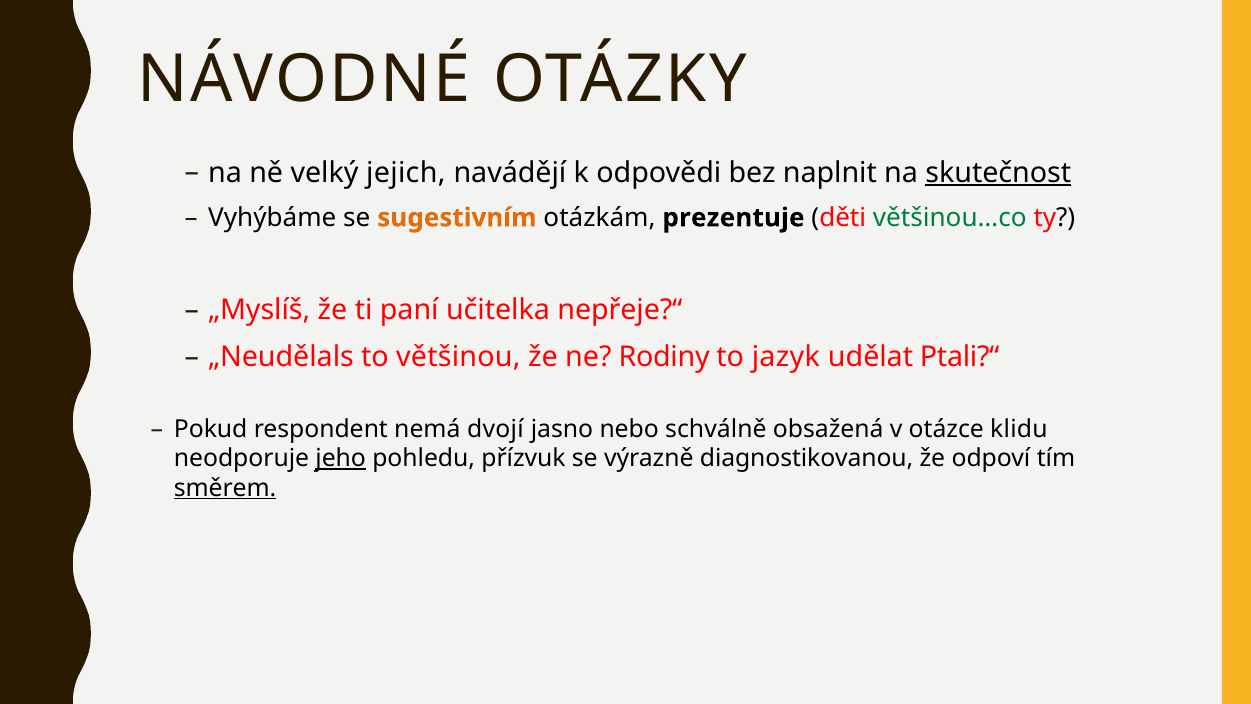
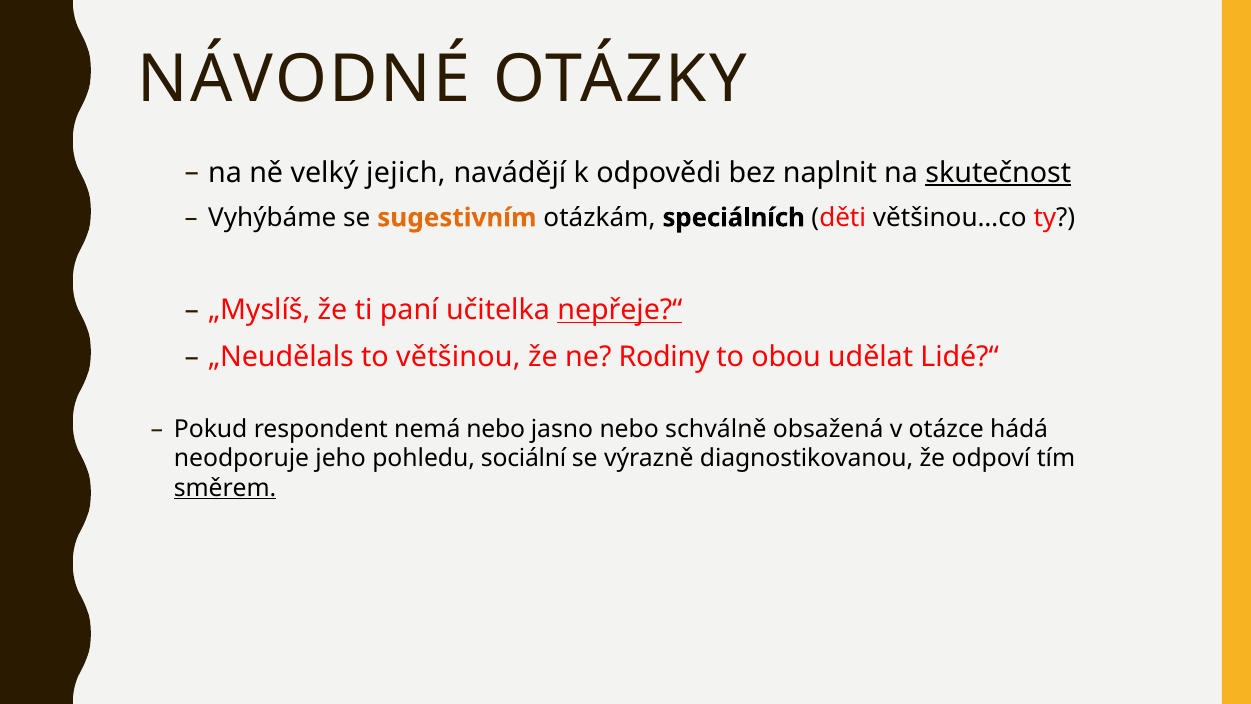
prezentuje: prezentuje -> speciálních (734, 218)
většinou…co colour: green -> black (950, 218)
nepřeje?“ underline: none -> present (620, 310)
jazyk: jazyk -> obou (786, 357)
Ptali?“: Ptali?“ -> Lidé?“ (960, 357)
nemá dvojí: dvojí -> nebo (496, 429)
klidu: klidu -> hádá (1019, 429)
jeho underline: present -> none (341, 458)
přízvuk: přízvuk -> sociální (524, 458)
